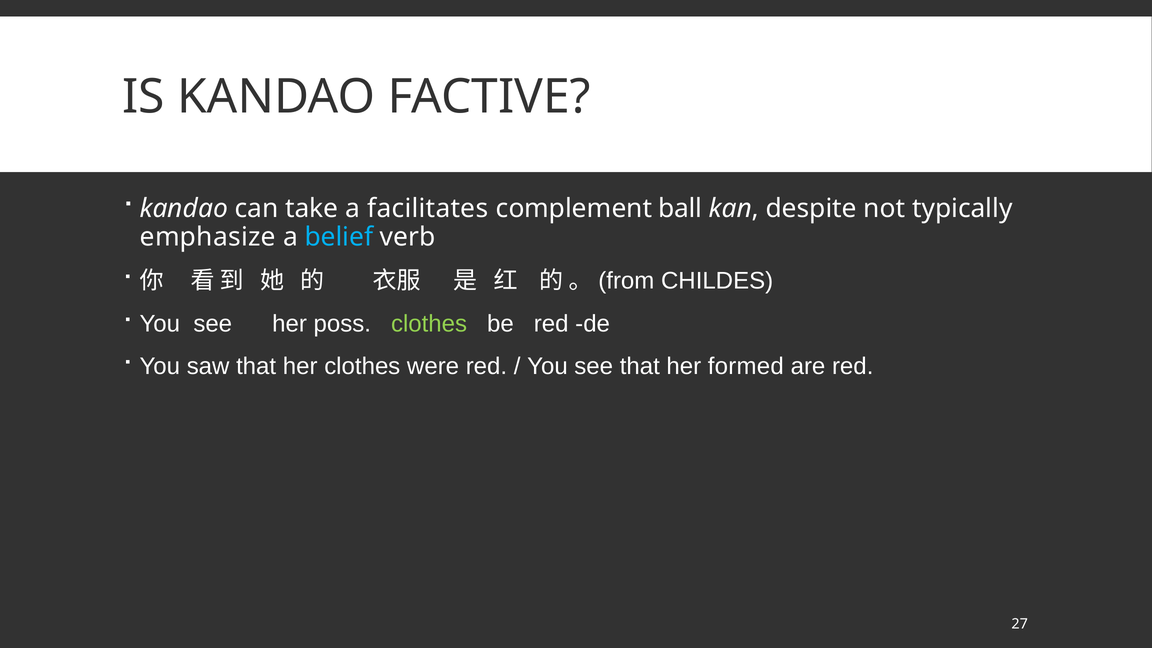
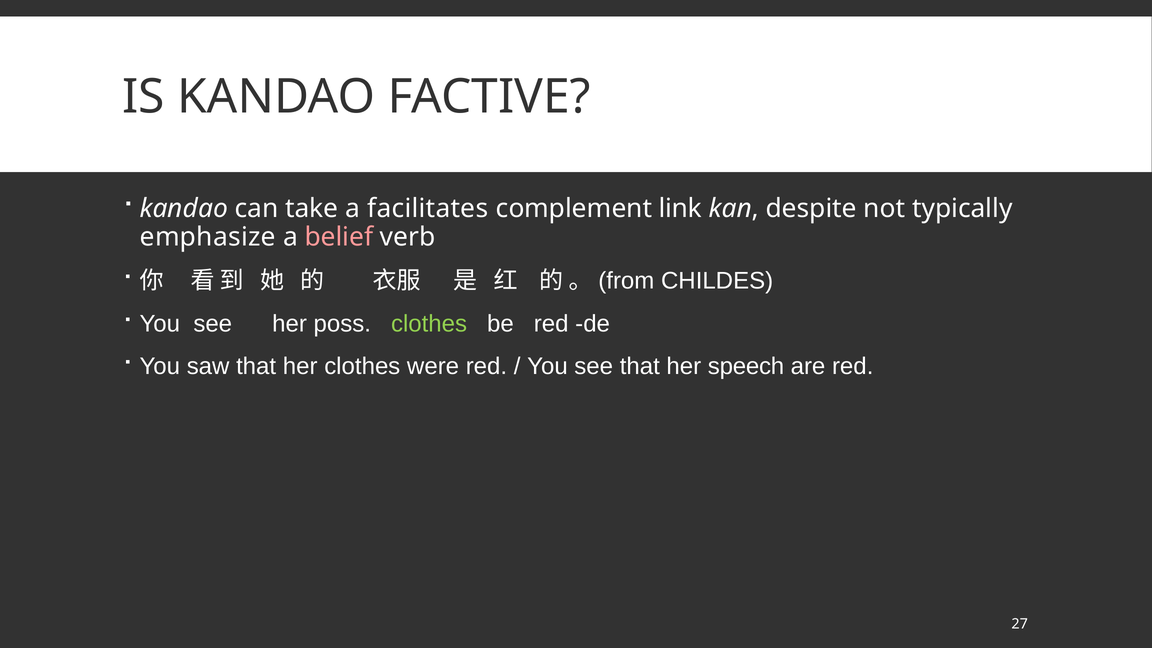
ball: ball -> link (680, 208)
belief colour: light blue -> pink (339, 237)
formed: formed -> speech (746, 366)
